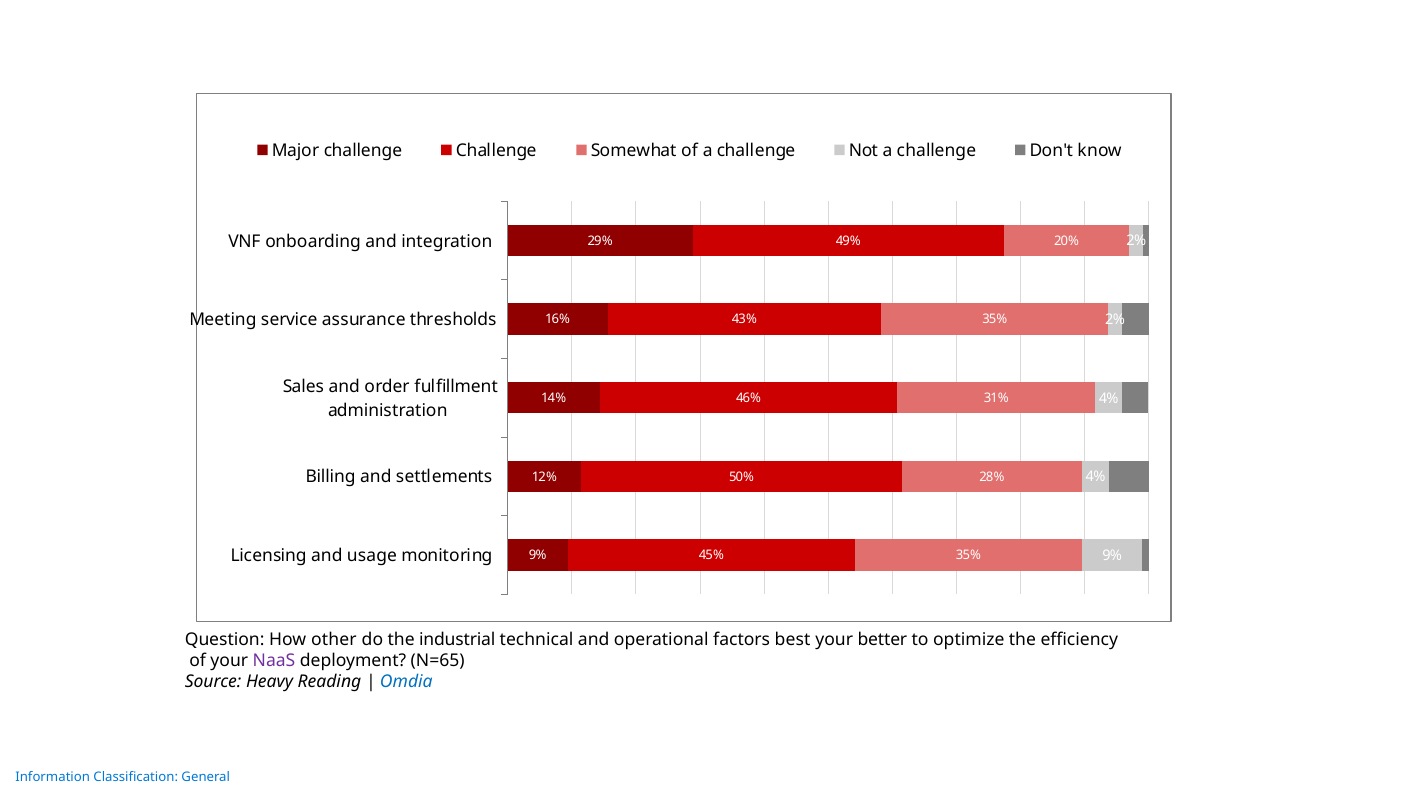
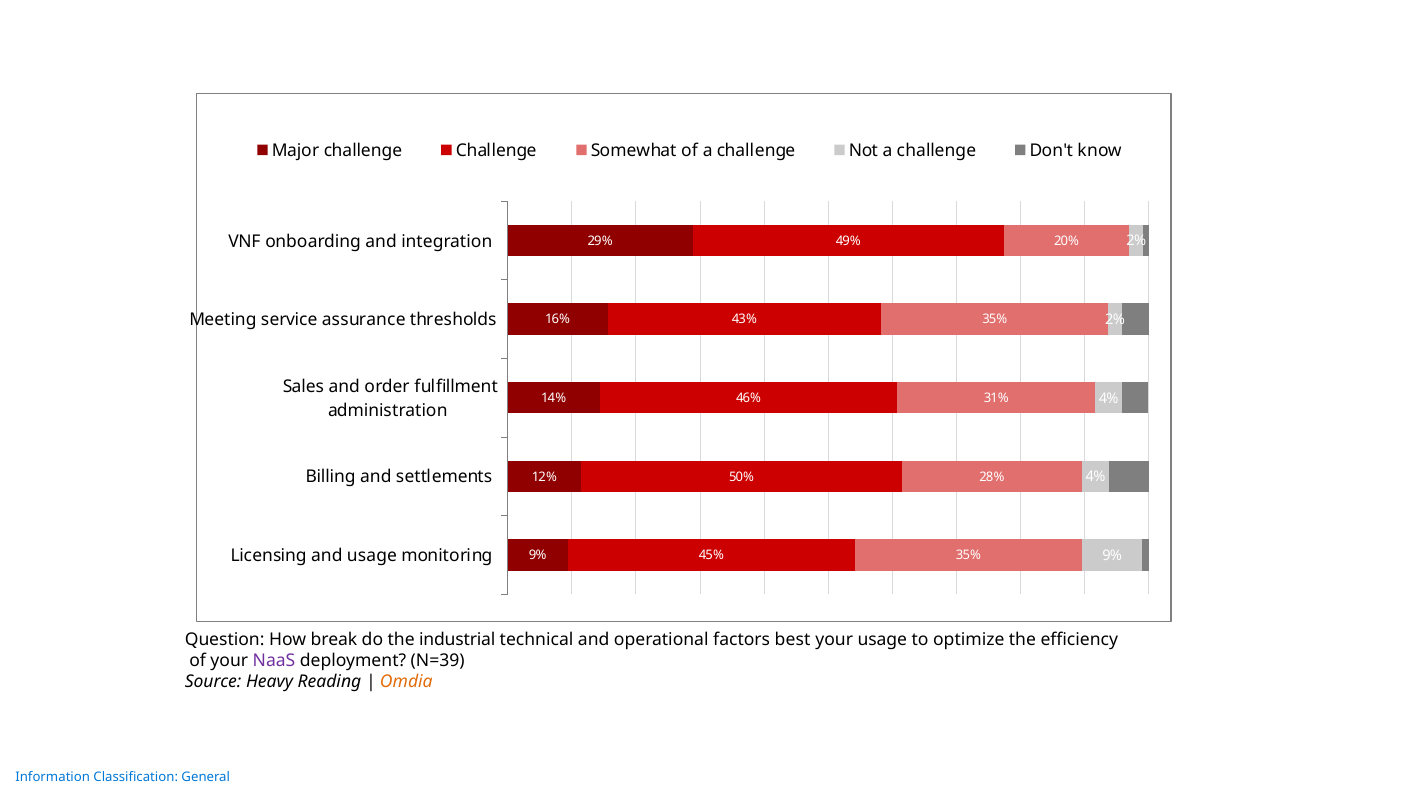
other: other -> break (334, 640)
your better: better -> usage (882, 640)
N=65: N=65 -> N=39 (438, 661)
Omdia colour: blue -> orange (406, 682)
